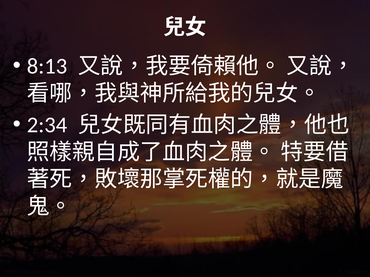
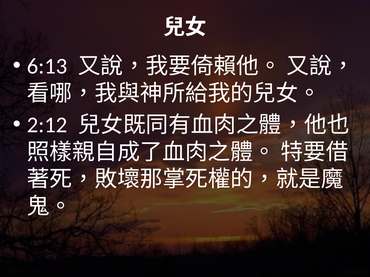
8:13: 8:13 -> 6:13 (47, 66)
2:34: 2:34 -> 2:12 (47, 125)
